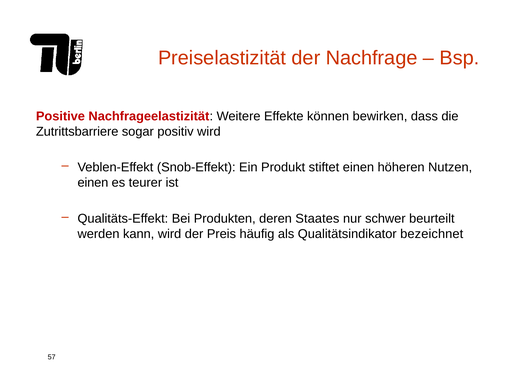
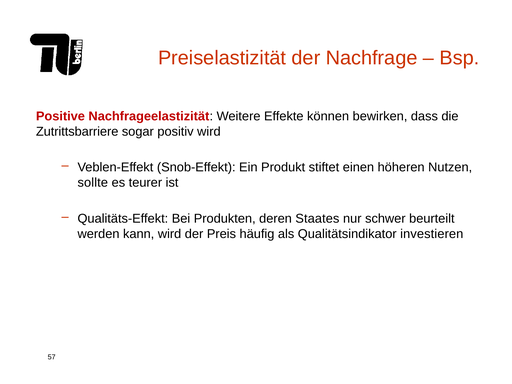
einen: einen -> sollte (93, 183)
bezeichnet: bezeichnet -> investieren (432, 234)
